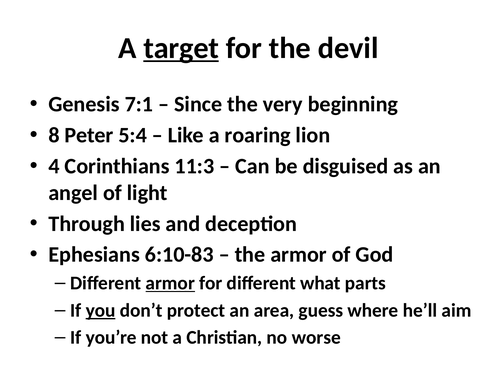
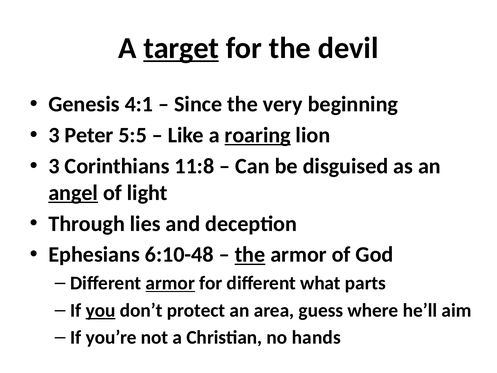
7:1: 7:1 -> 4:1 (139, 104)
8: 8 -> 3 (54, 135)
5:4: 5:4 -> 5:5 (133, 135)
roaring underline: none -> present (258, 135)
4: 4 -> 3 (54, 166)
11:3: 11:3 -> 11:8 (194, 166)
angel underline: none -> present (73, 193)
6:10-83: 6:10-83 -> 6:10-48 (179, 255)
the underline: none -> present (250, 255)
worse: worse -> hands (316, 337)
